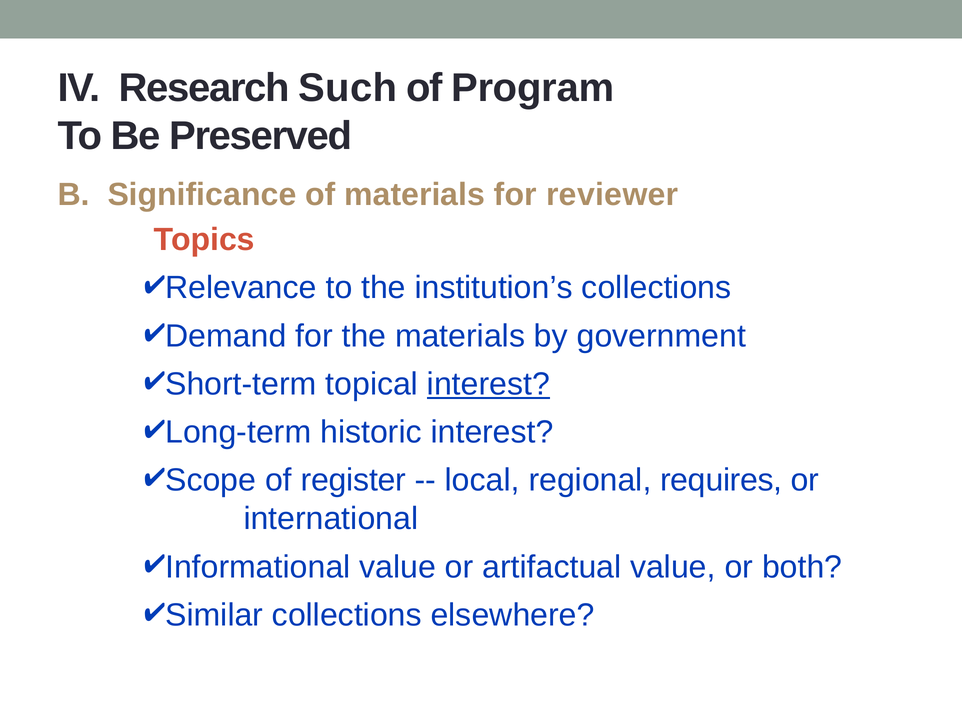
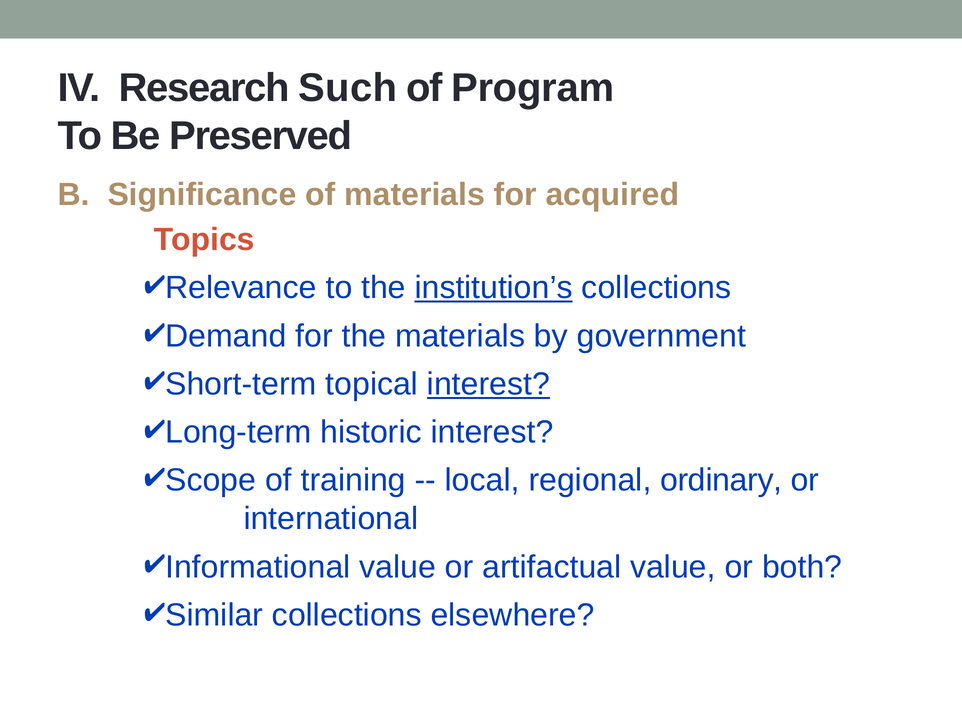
reviewer: reviewer -> acquired (612, 195)
institution’s underline: none -> present (494, 288)
register: register -> training (353, 480)
requires: requires -> ordinary (721, 480)
